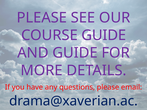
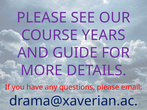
COURSE GUIDE: GUIDE -> YEARS (104, 35)
